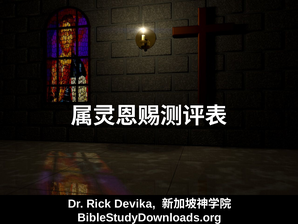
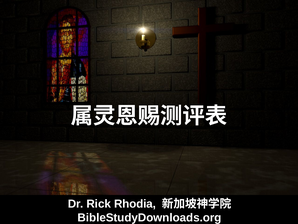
Devika: Devika -> Rhodia (135, 203)
